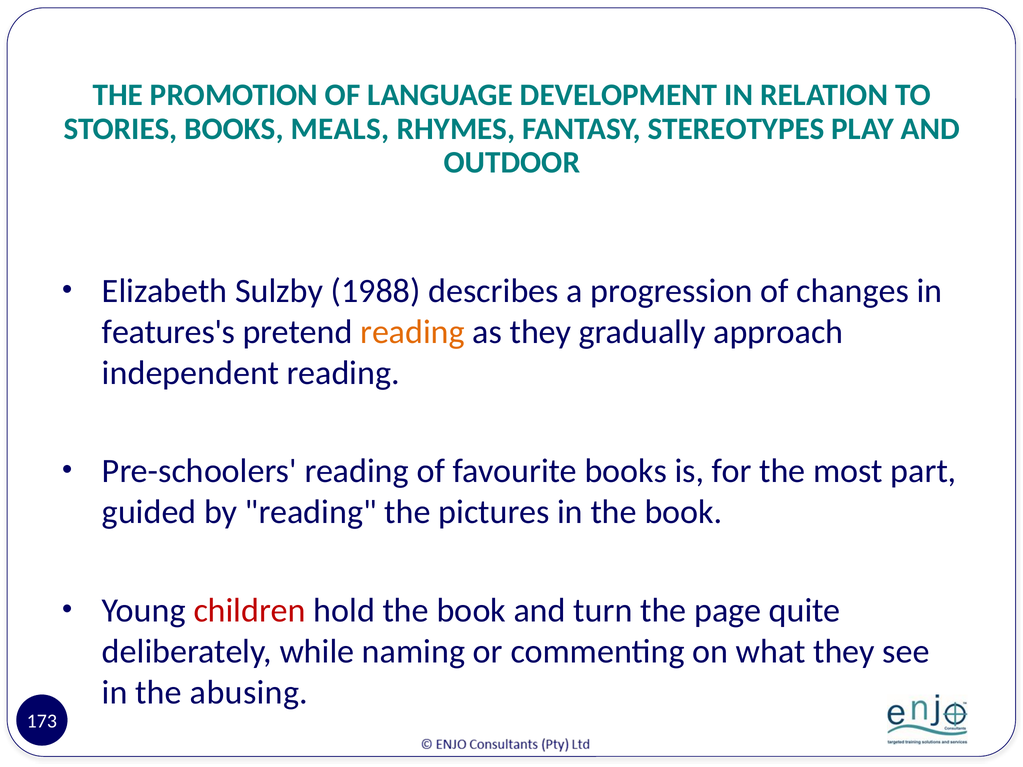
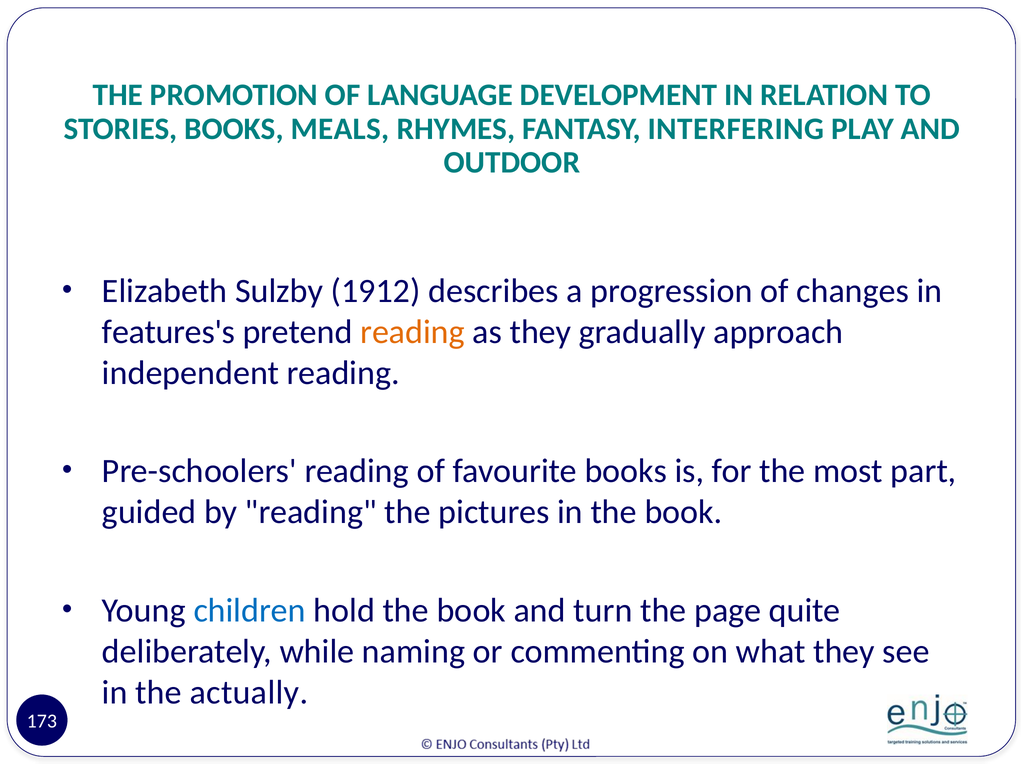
STEREOTYPES: STEREOTYPES -> INTERFERING (736, 129)
1988: 1988 -> 1912 (376, 291)
children colour: red -> blue (250, 611)
abusing: abusing -> actually (249, 692)
